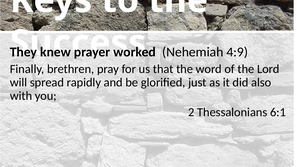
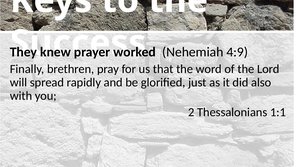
6:1: 6:1 -> 1:1 (278, 112)
